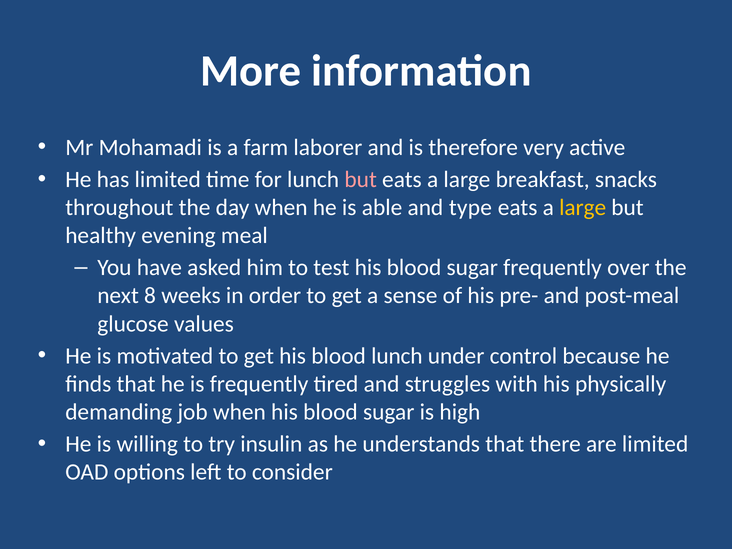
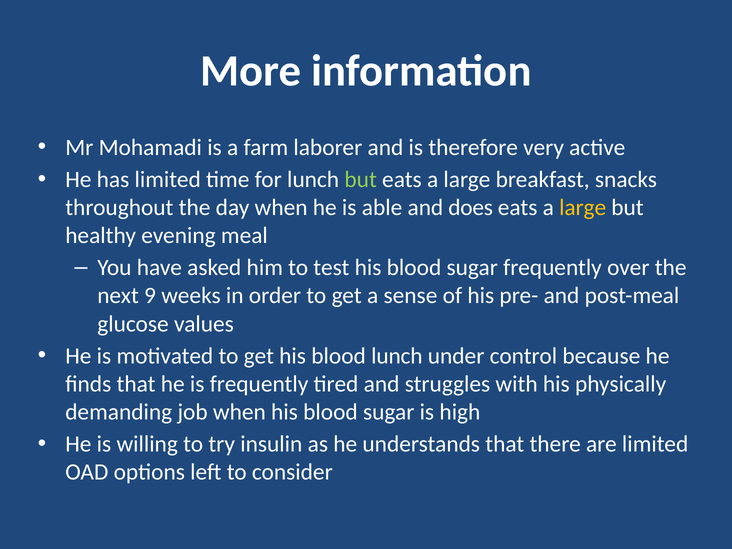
but colour: pink -> light green (361, 180)
type: type -> does (471, 208)
8: 8 -> 9 (150, 296)
